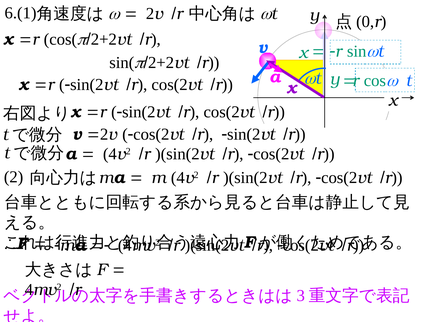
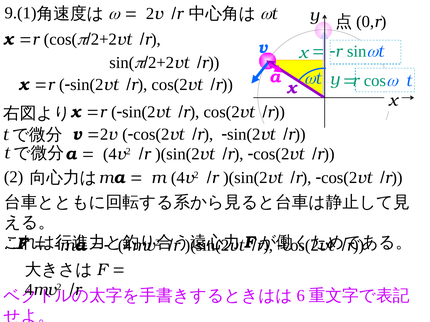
6.(1: 6.(1 -> 9.(1 (21, 13)
3: 3 -> 6 (301, 296)
